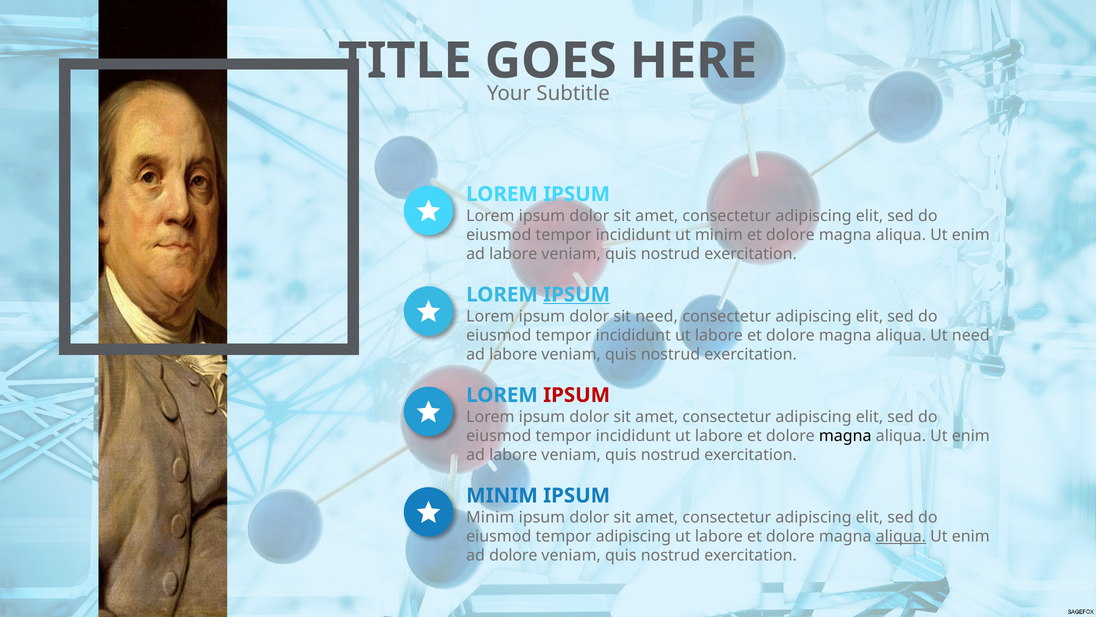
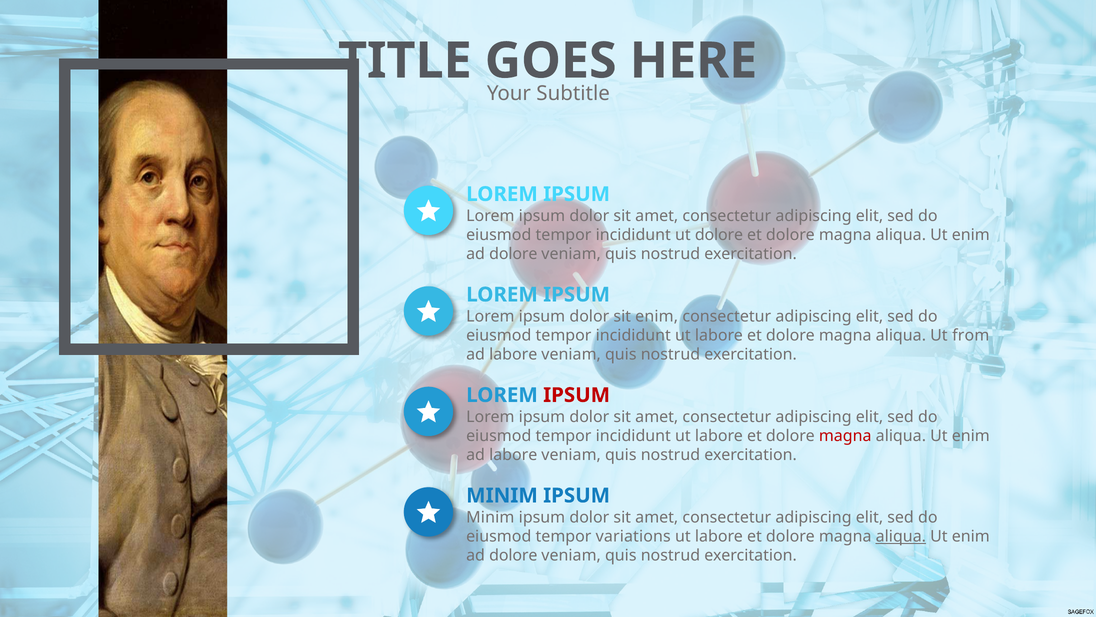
ut minim: minim -> dolore (719, 235)
labore: labore -> dolore (513, 254)
IPSUM underline: present -> none (577, 294)
sit need: need -> enim (657, 316)
Ut need: need -> from (971, 335)
magna colour: black -> red (845, 436)
tempor adipiscing: adipiscing -> variations (633, 536)
